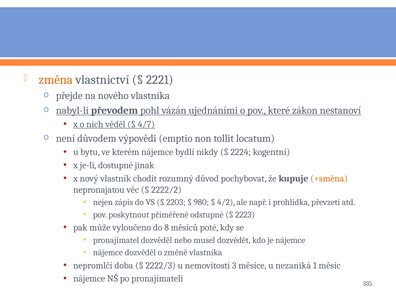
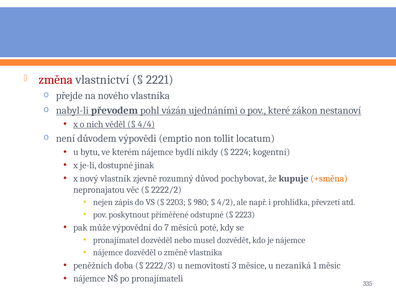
změna colour: orange -> red (56, 80)
4/7: 4/7 -> 4/4 (146, 124)
chodit: chodit -> zjevně (145, 179)
vyloučeno: vyloučeno -> výpovědní (132, 228)
8: 8 -> 7 (167, 228)
nepromlčí: nepromlčí -> peněžních (93, 265)
